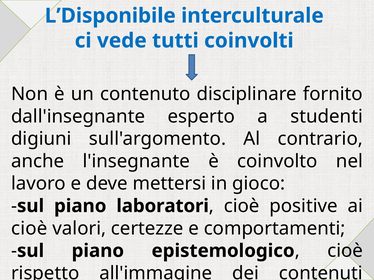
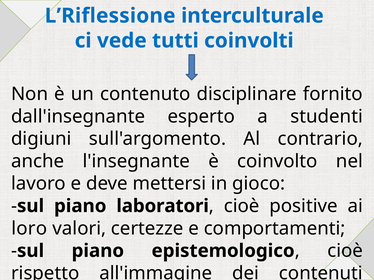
L’Disponibile: L’Disponibile -> L’Riflessione (110, 16)
cioè: cioè -> loro (29, 229)
